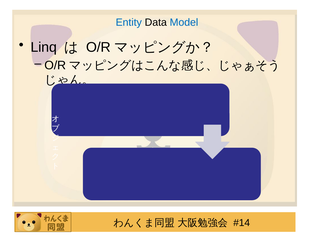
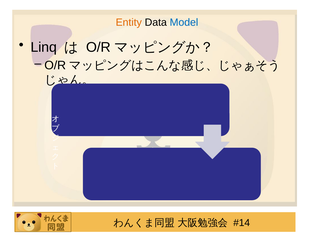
Entity colour: blue -> orange (129, 22)
